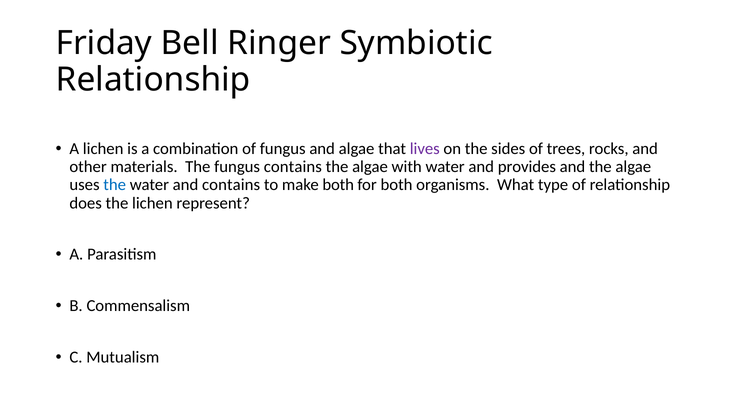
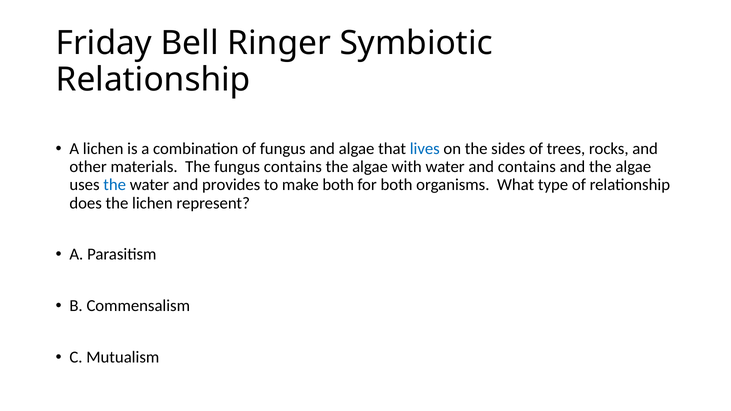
lives colour: purple -> blue (425, 149)
and provides: provides -> contains (527, 167)
and contains: contains -> provides (231, 185)
